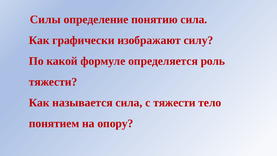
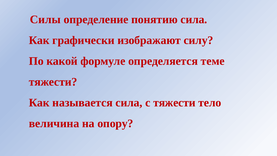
роль: роль -> теме (213, 61)
понятием: понятием -> величина (54, 123)
